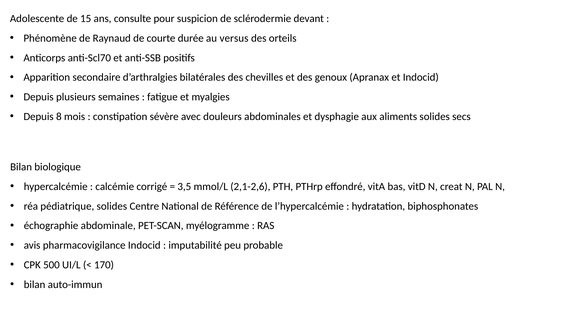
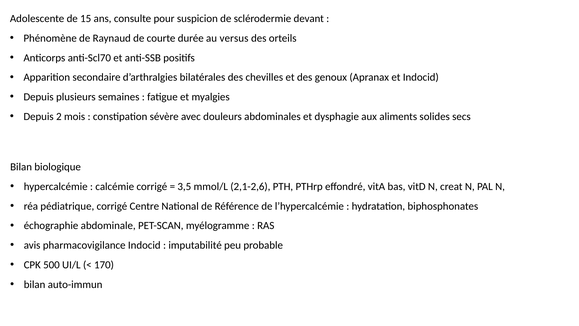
8: 8 -> 2 (59, 116)
pédiatrique solides: solides -> corrigé (112, 206)
